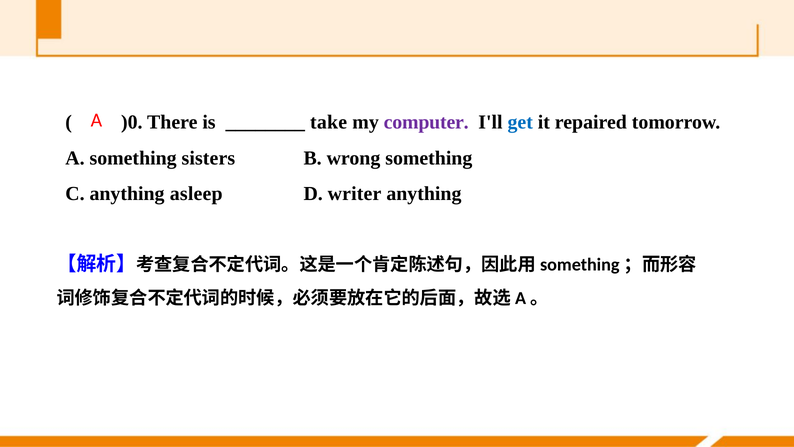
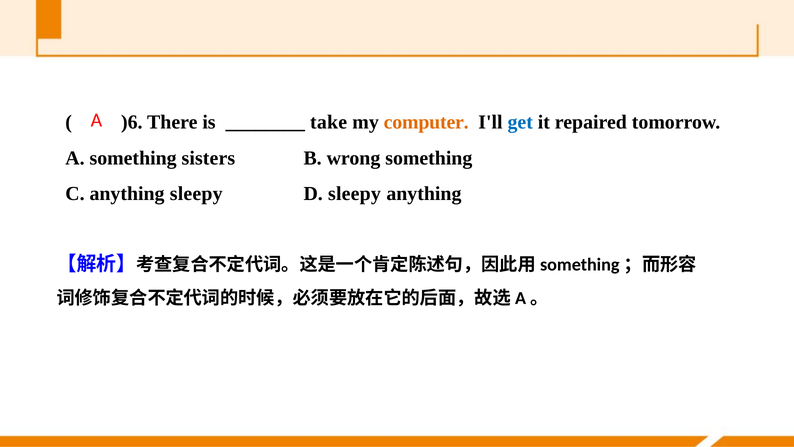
)0: )0 -> )6 (132, 122)
computer colour: purple -> orange (426, 122)
anything asleep: asleep -> sleepy (196, 194)
D writer: writer -> sleepy (355, 194)
